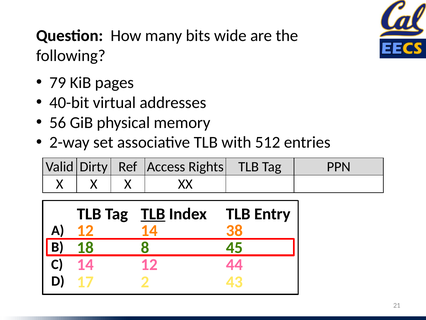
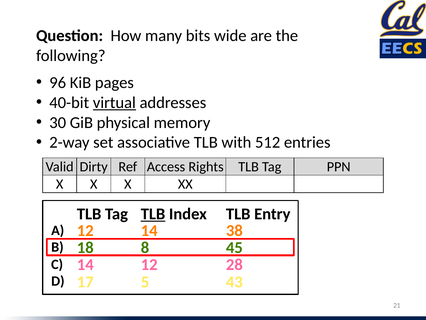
79: 79 -> 96 (58, 83)
virtual underline: none -> present (114, 102)
56: 56 -> 30 (58, 122)
44: 44 -> 28 (234, 264)
2: 2 -> 5 (145, 282)
